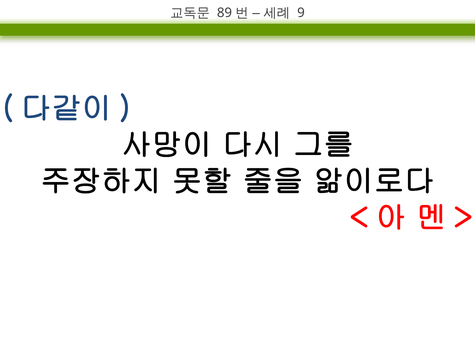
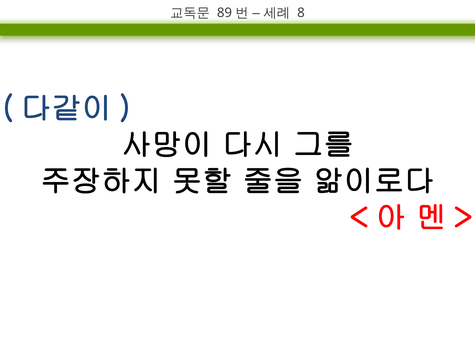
9: 9 -> 8 (301, 13)
